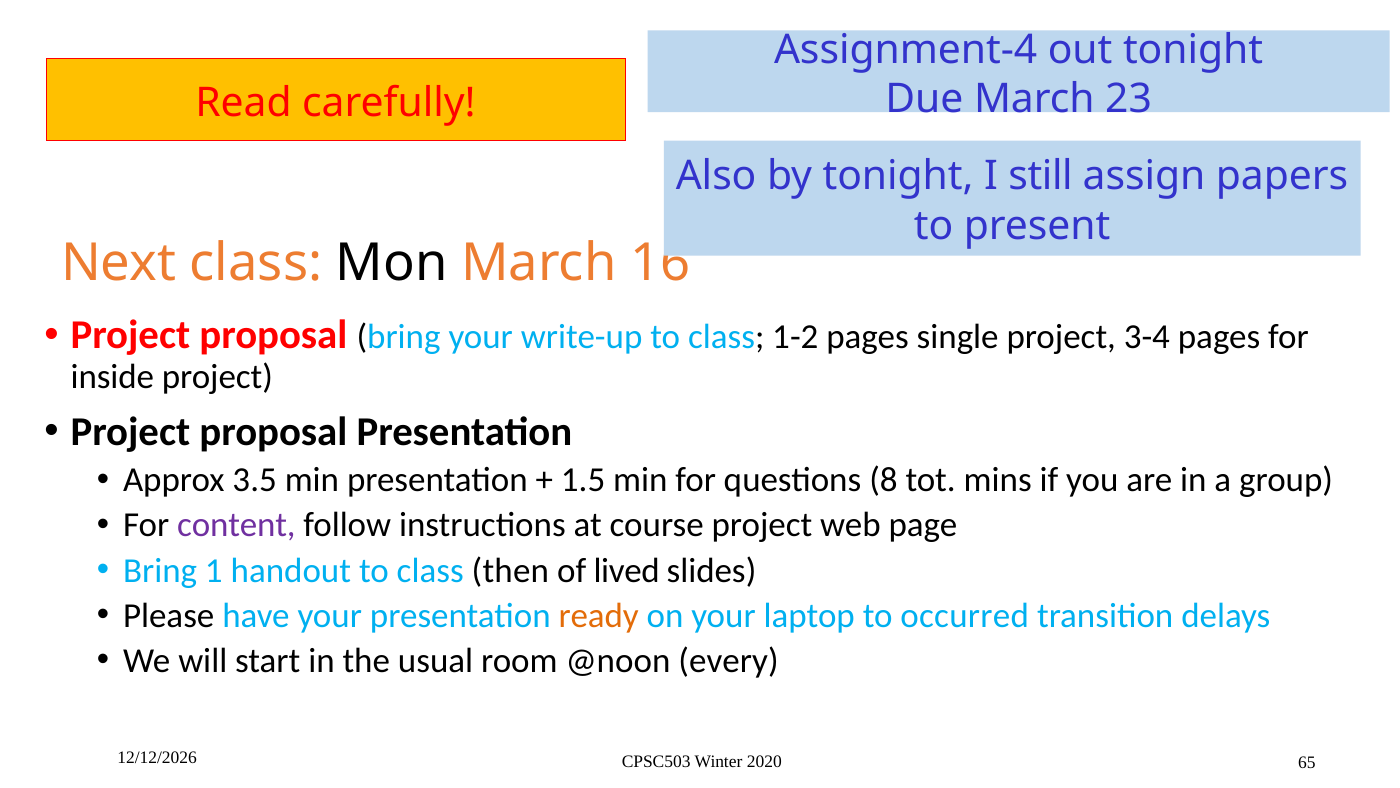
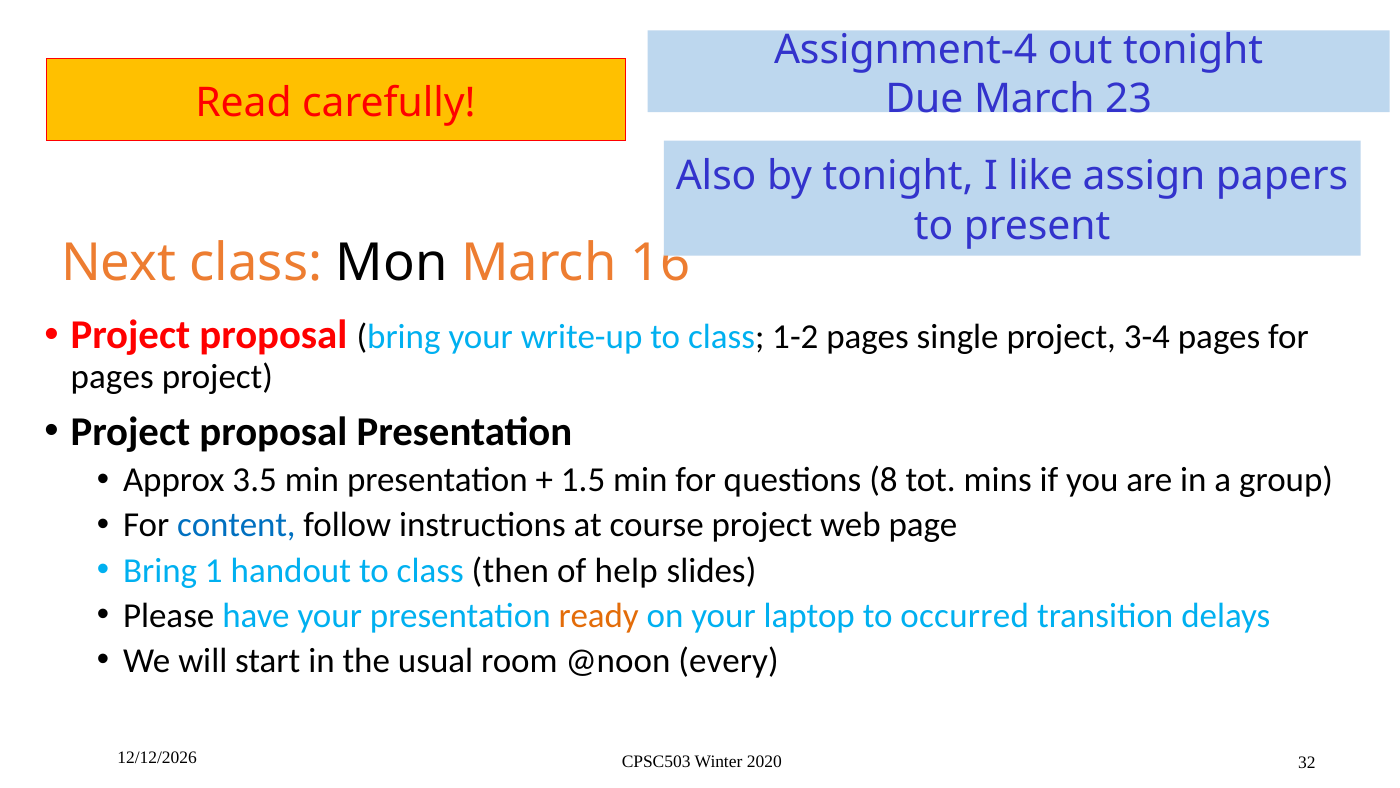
still: still -> like (1041, 176)
inside: inside -> pages (112, 376)
content colour: purple -> blue (236, 525)
lived: lived -> help (626, 570)
65: 65 -> 32 (1307, 762)
